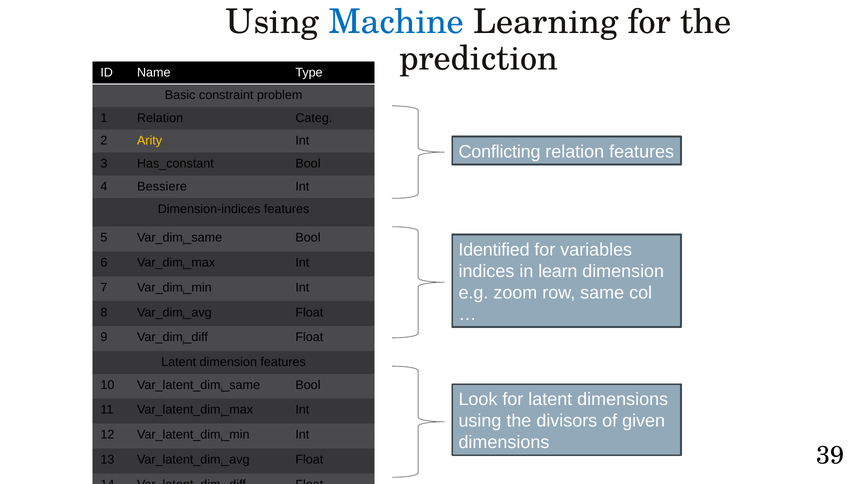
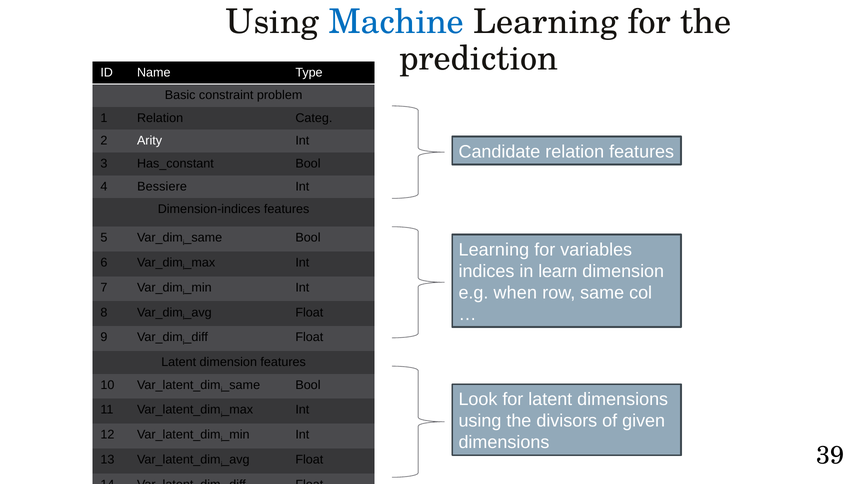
Arity colour: yellow -> white (150, 141)
Conflicting: Conflicting -> Candidate (499, 152)
Identified: Identified -> Learning (494, 250)
zoom: zoom -> when (515, 293)
